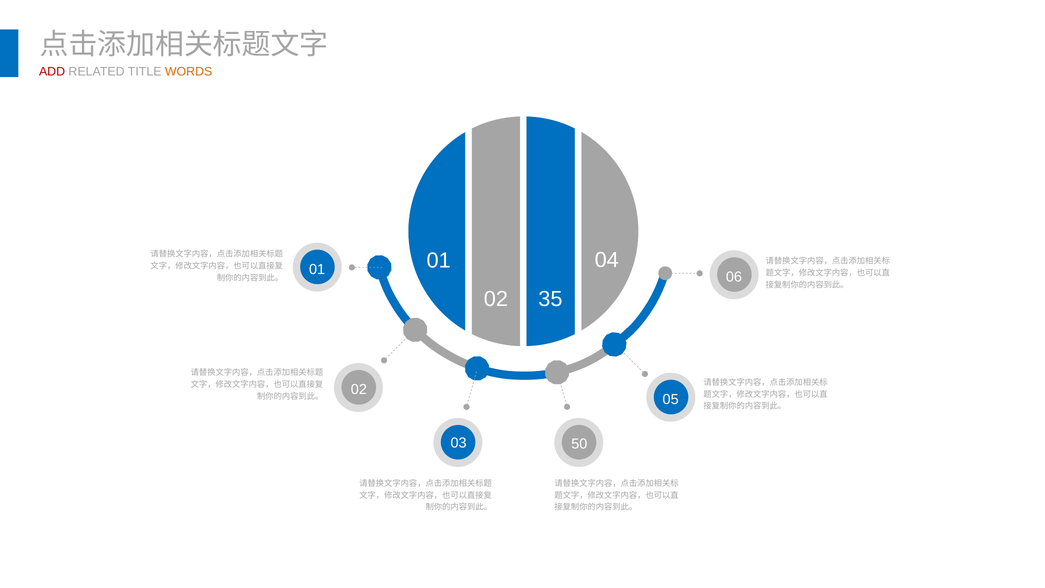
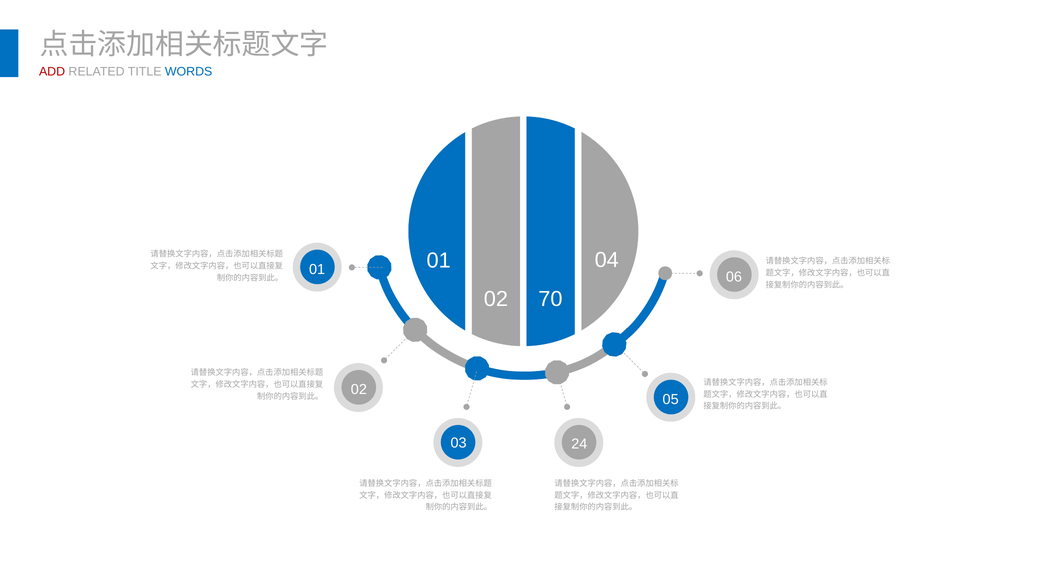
WORDS colour: orange -> blue (189, 72)
35: 35 -> 70 (550, 299)
50: 50 -> 24 (579, 444)
